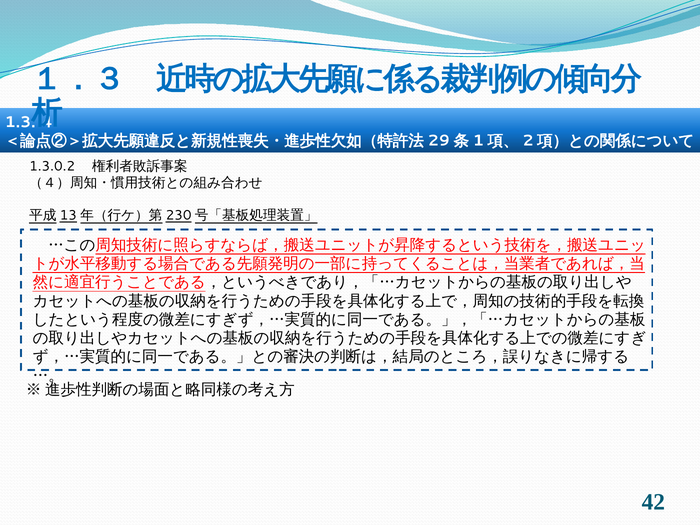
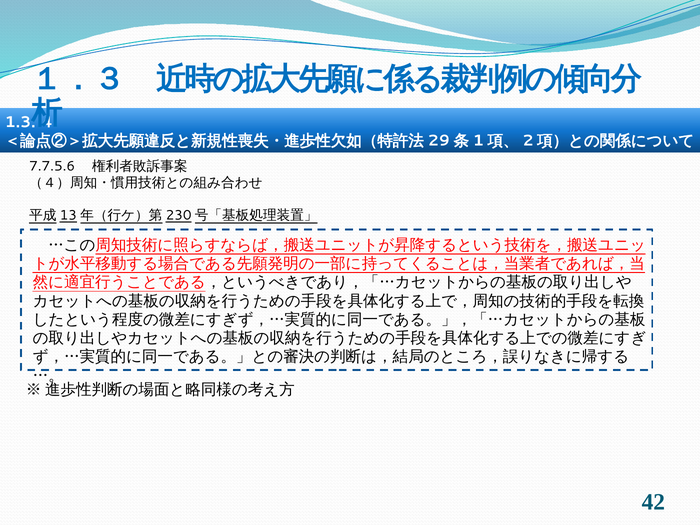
1.3.0.2: 1.3.0.2 -> 7.7.5.6 (52, 166)
